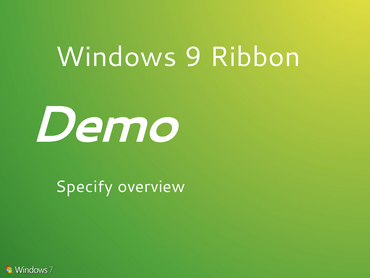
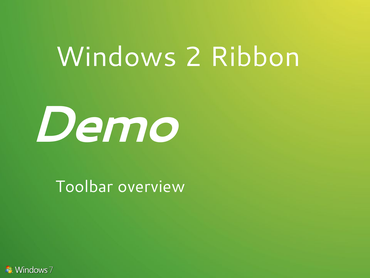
9: 9 -> 2 (193, 57)
Specify: Specify -> Toolbar (84, 186)
